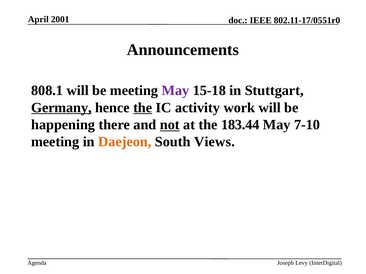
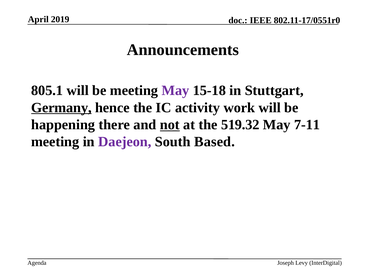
2001: 2001 -> 2019 (60, 19)
808.1: 808.1 -> 805.1 (47, 91)
the underline: present -> none (143, 108)
183.44: 183.44 -> 519.32 (240, 125)
7-10: 7-10 -> 7-11 (307, 125)
Daejeon colour: orange -> purple (125, 142)
Views: Views -> Based (215, 142)
